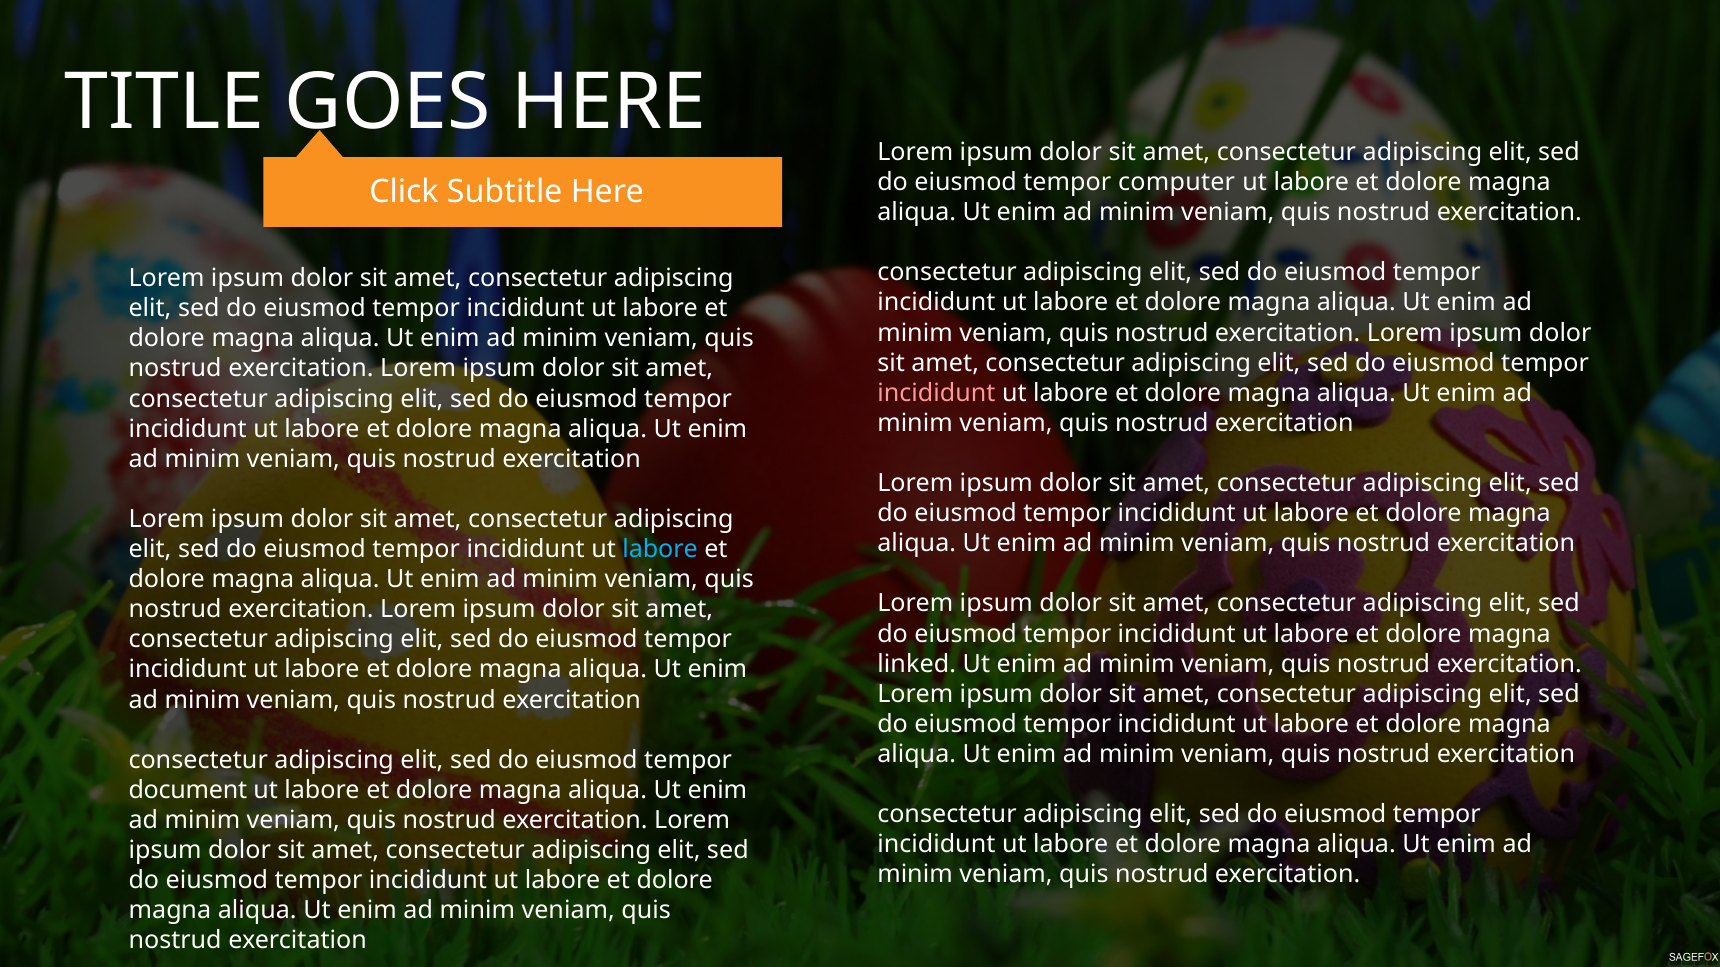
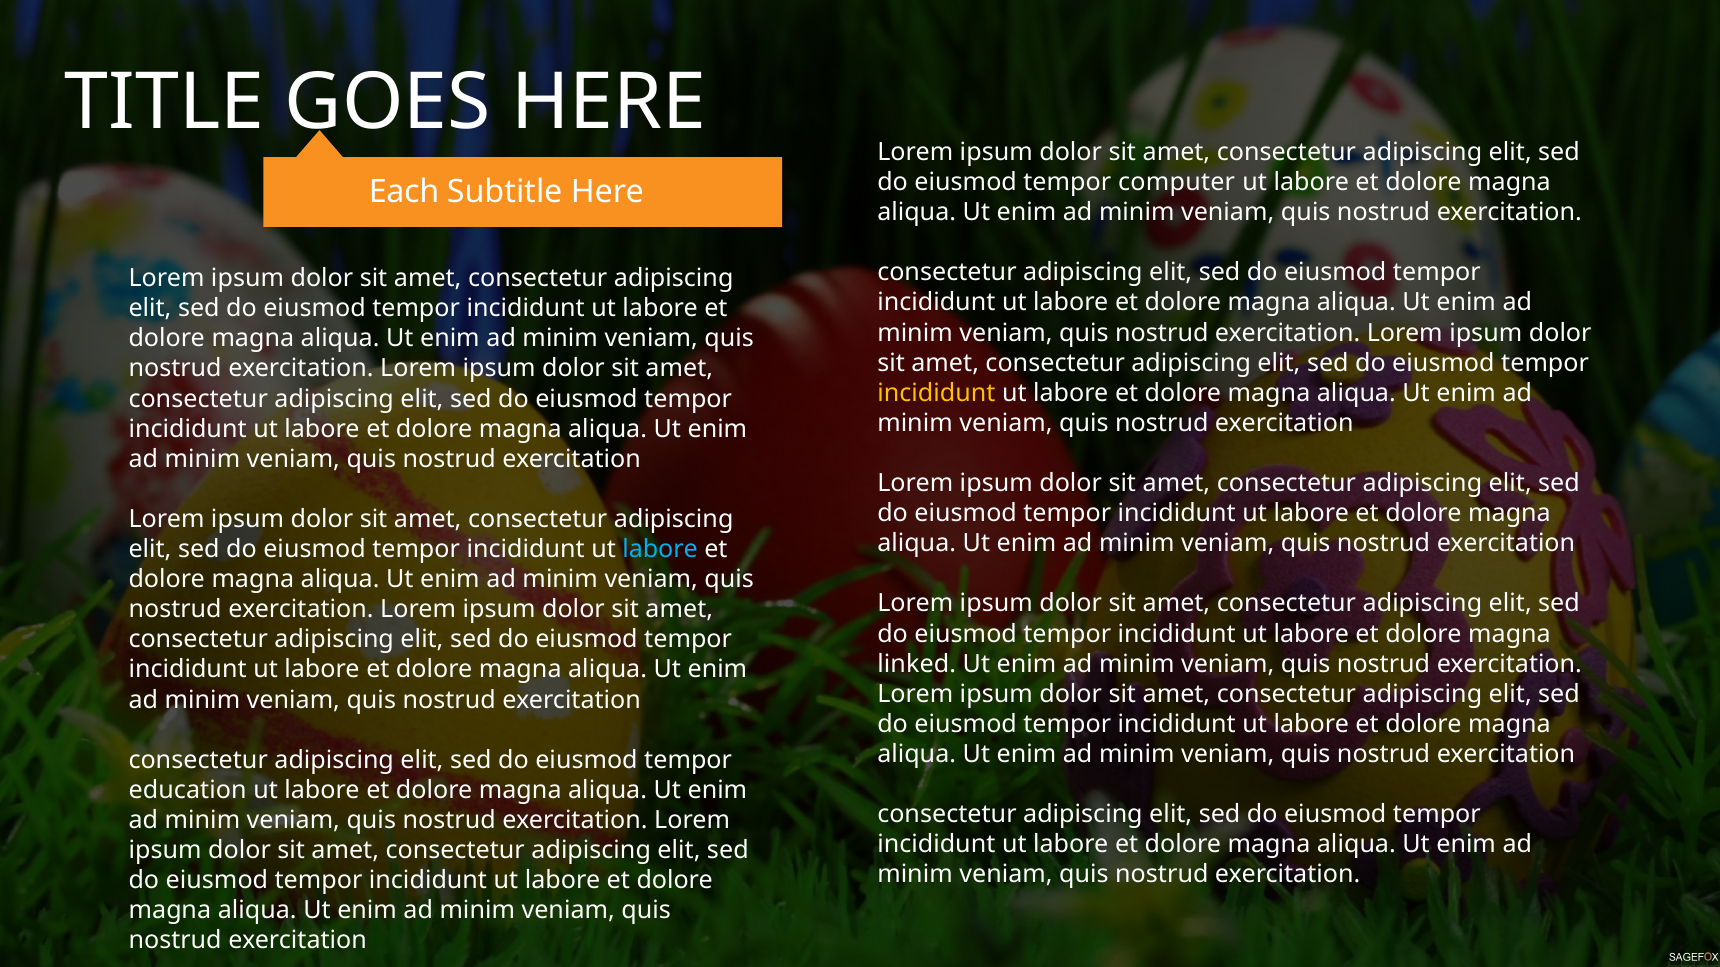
Click: Click -> Each (404, 192)
incididunt colour: pink -> yellow (936, 393)
document: document -> education (188, 790)
